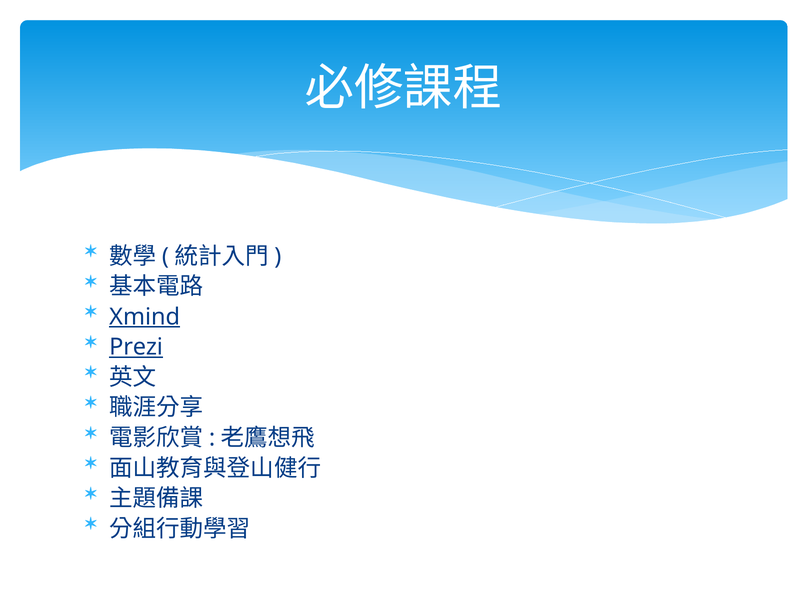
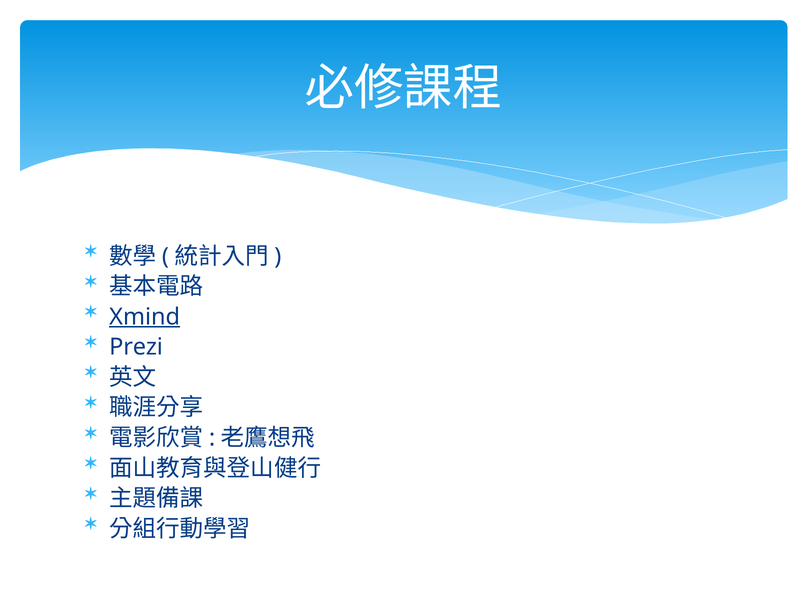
Prezi underline: present -> none (136, 347)
